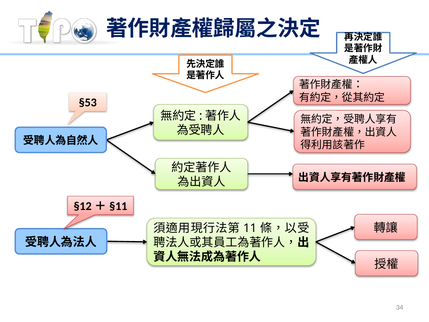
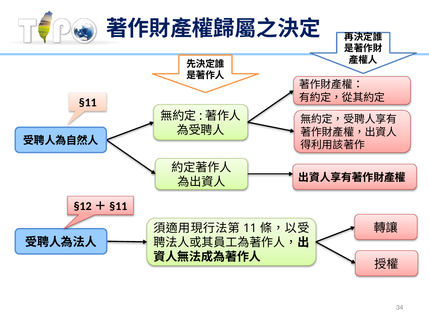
§53: §53 -> §11 (88, 103)
